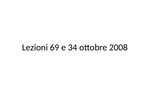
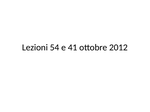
69: 69 -> 54 (55, 48)
34: 34 -> 41 (73, 48)
2008: 2008 -> 2012 (118, 48)
